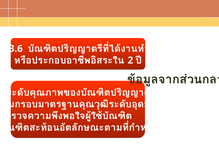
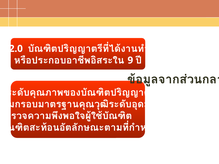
3.6: 3.6 -> 2.0 (16, 49)
2: 2 -> 9 (130, 60)
